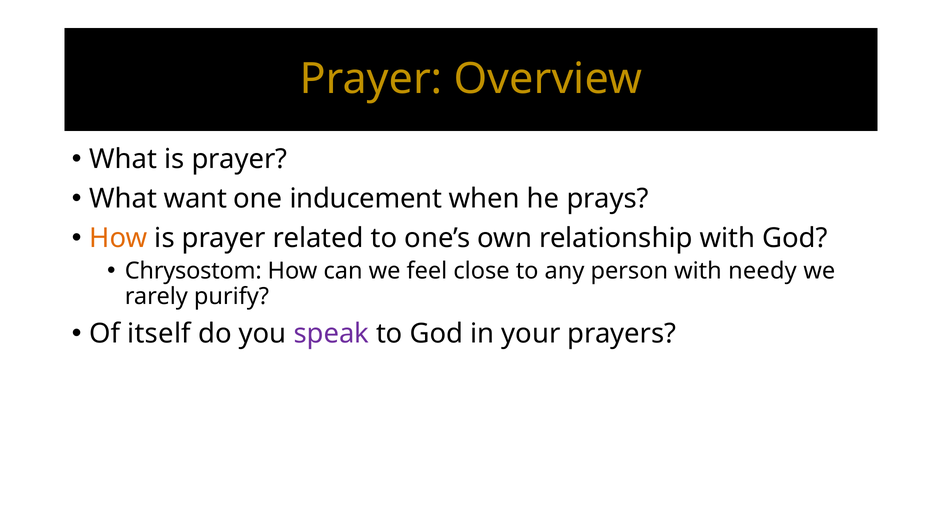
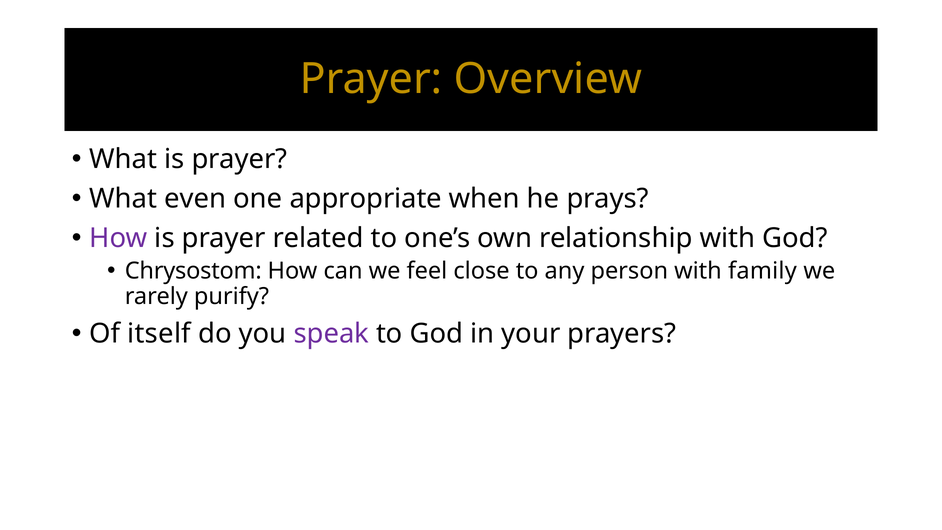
want: want -> even (195, 199)
inducement: inducement -> appropriate (366, 199)
How colour: orange -> purple (119, 238)
needy: needy -> family (762, 271)
